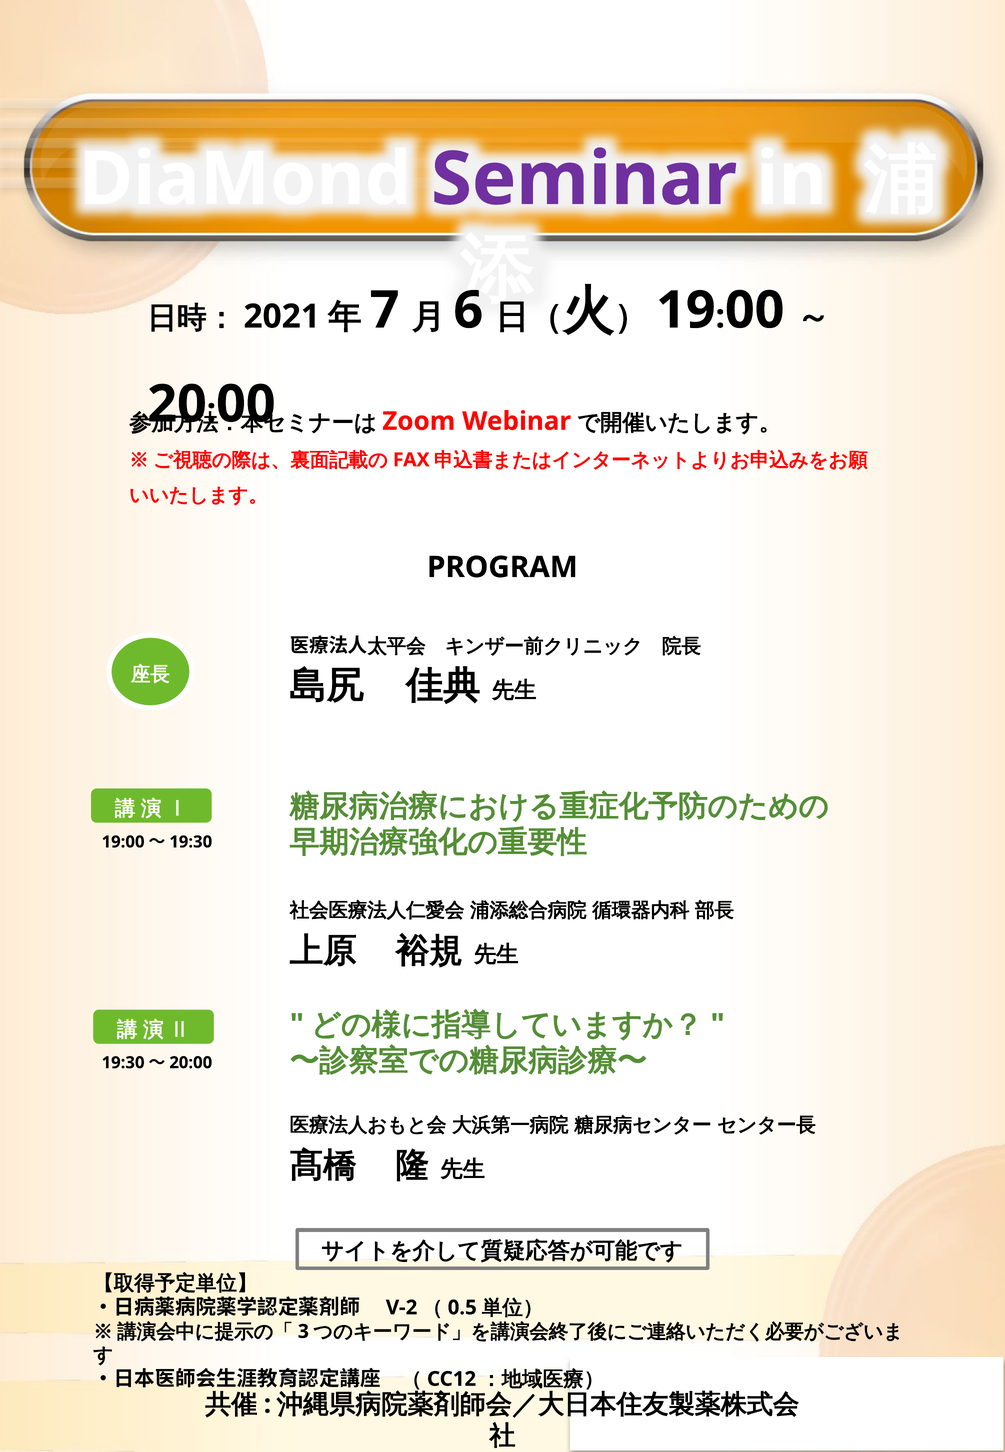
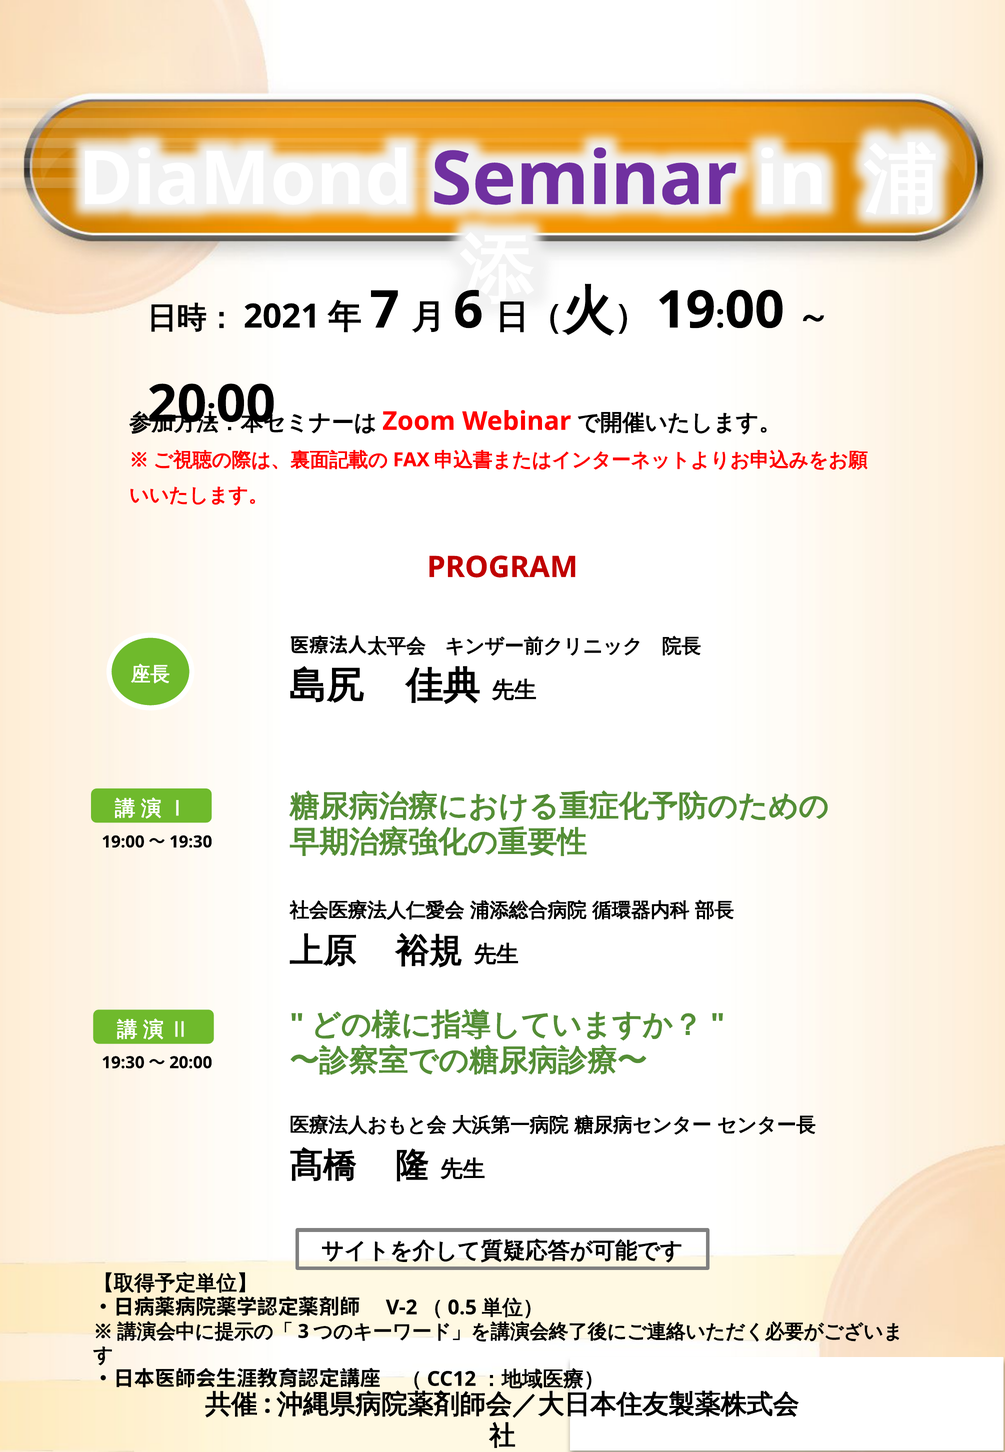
PROGRAM colour: black -> red (502, 567)
